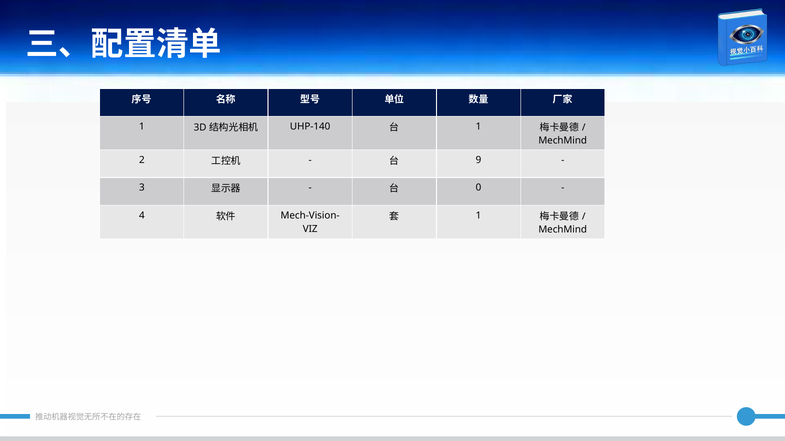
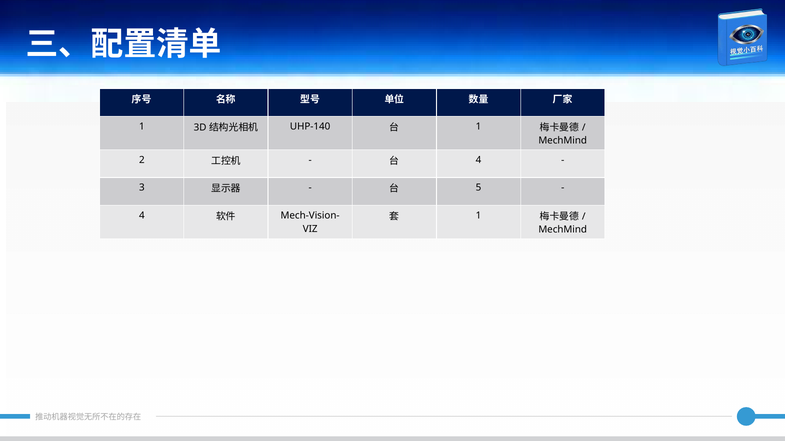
9: 9 -> 4 (479, 160)
0: 0 -> 5 (479, 188)
